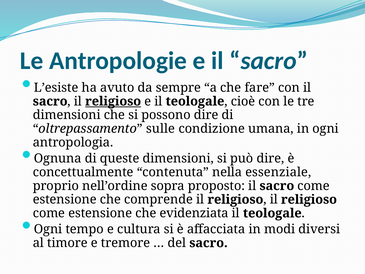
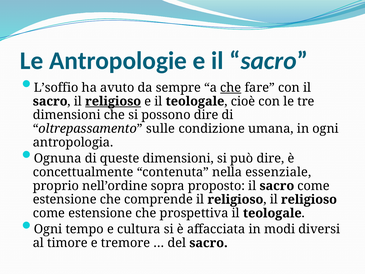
L’esiste: L’esiste -> L’soffio (56, 88)
che underline: none -> present (231, 88)
evidenziata: evidenziata -> prospettiva (194, 213)
